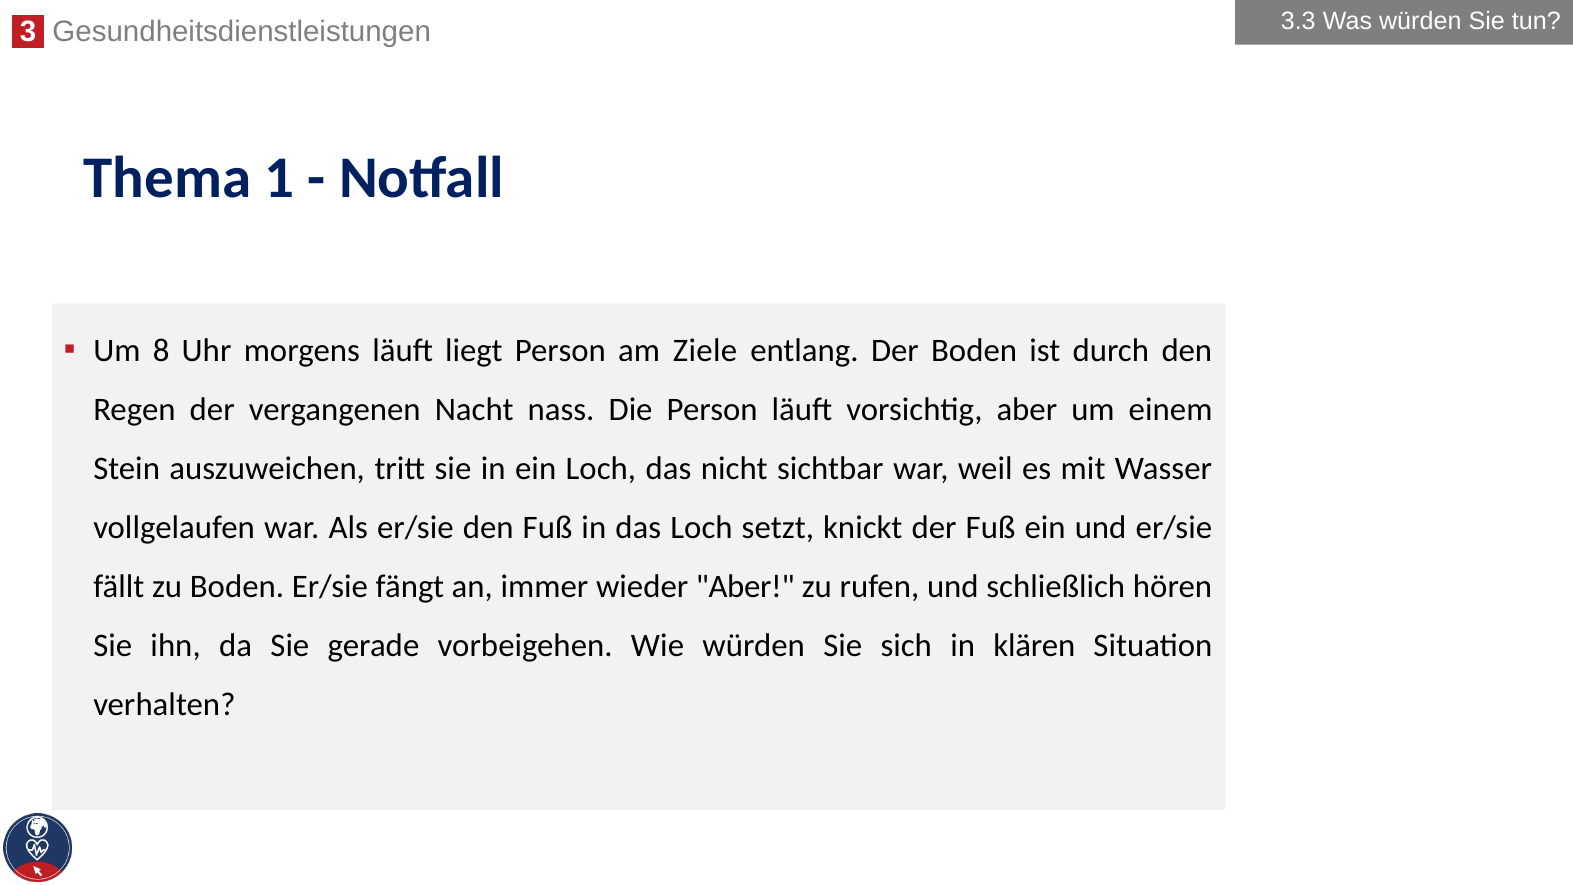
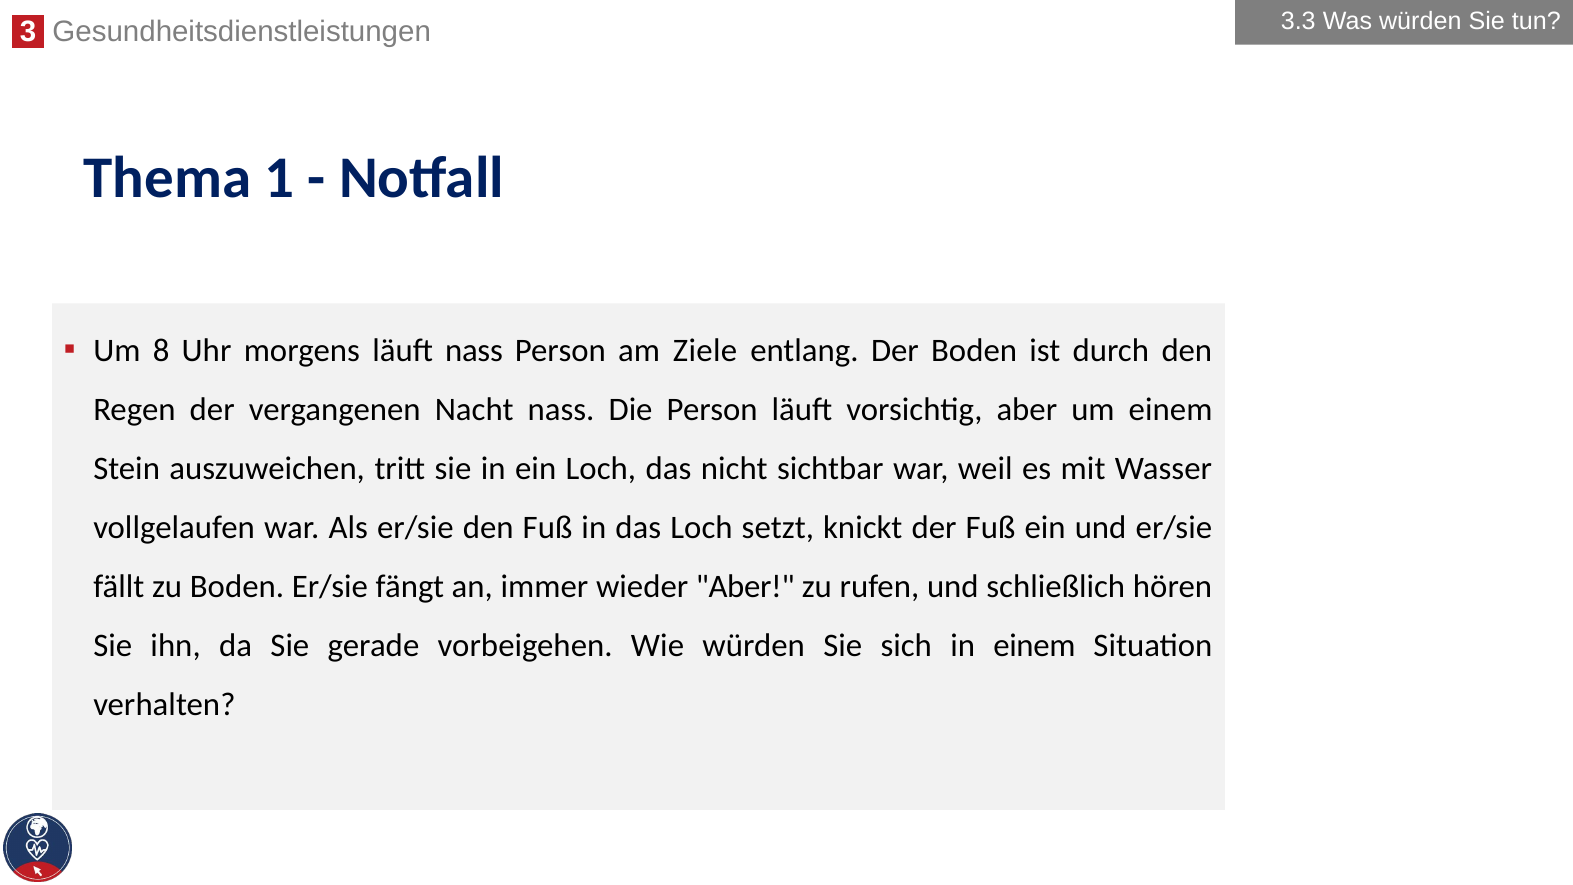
läuft liegt: liegt -> nass (474, 351)
in klären: klären -> einem (1034, 646)
